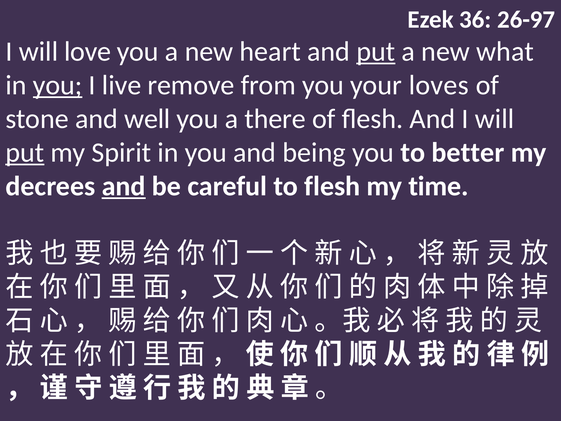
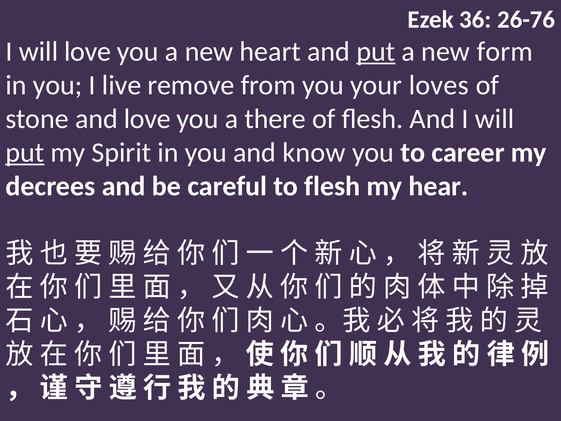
26-97: 26-97 -> 26-76 (526, 19)
what: what -> form (505, 51)
you underline: present -> none (58, 85)
and well: well -> love (147, 119)
being: being -> know (314, 152)
better: better -> career (468, 152)
and underline: present -> none (124, 186)
time: time -> hear (438, 186)
